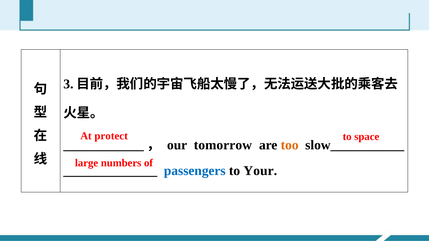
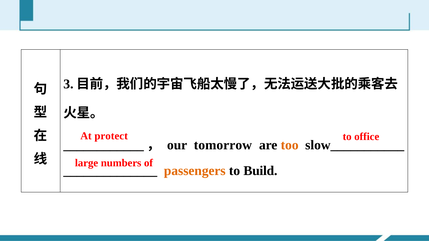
space: space -> office (367, 137)
passengers colour: blue -> orange (195, 171)
Your: Your -> Build (260, 171)
